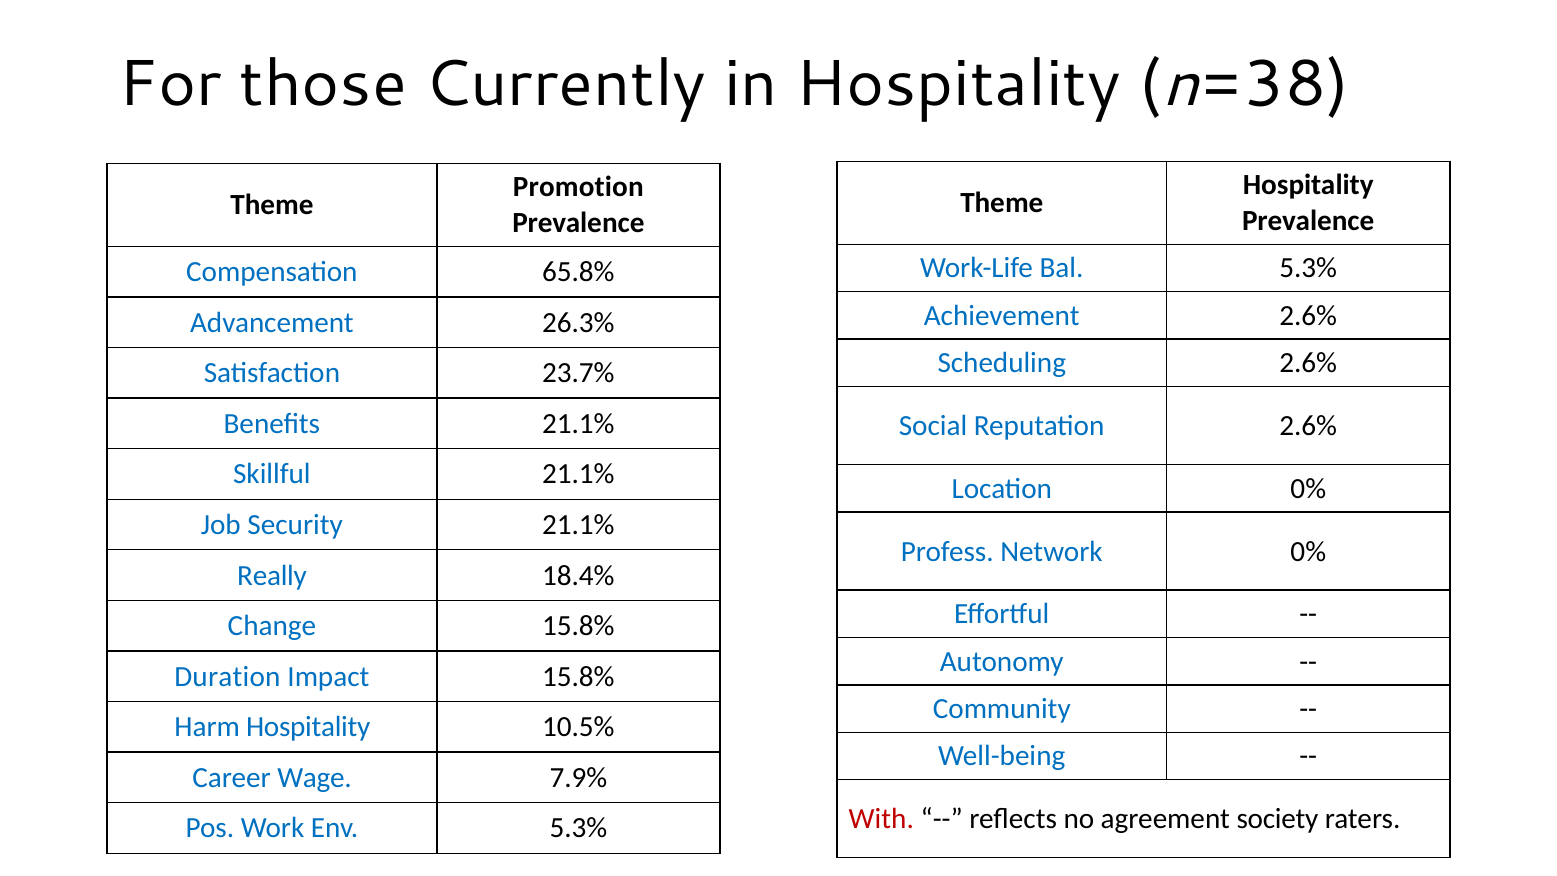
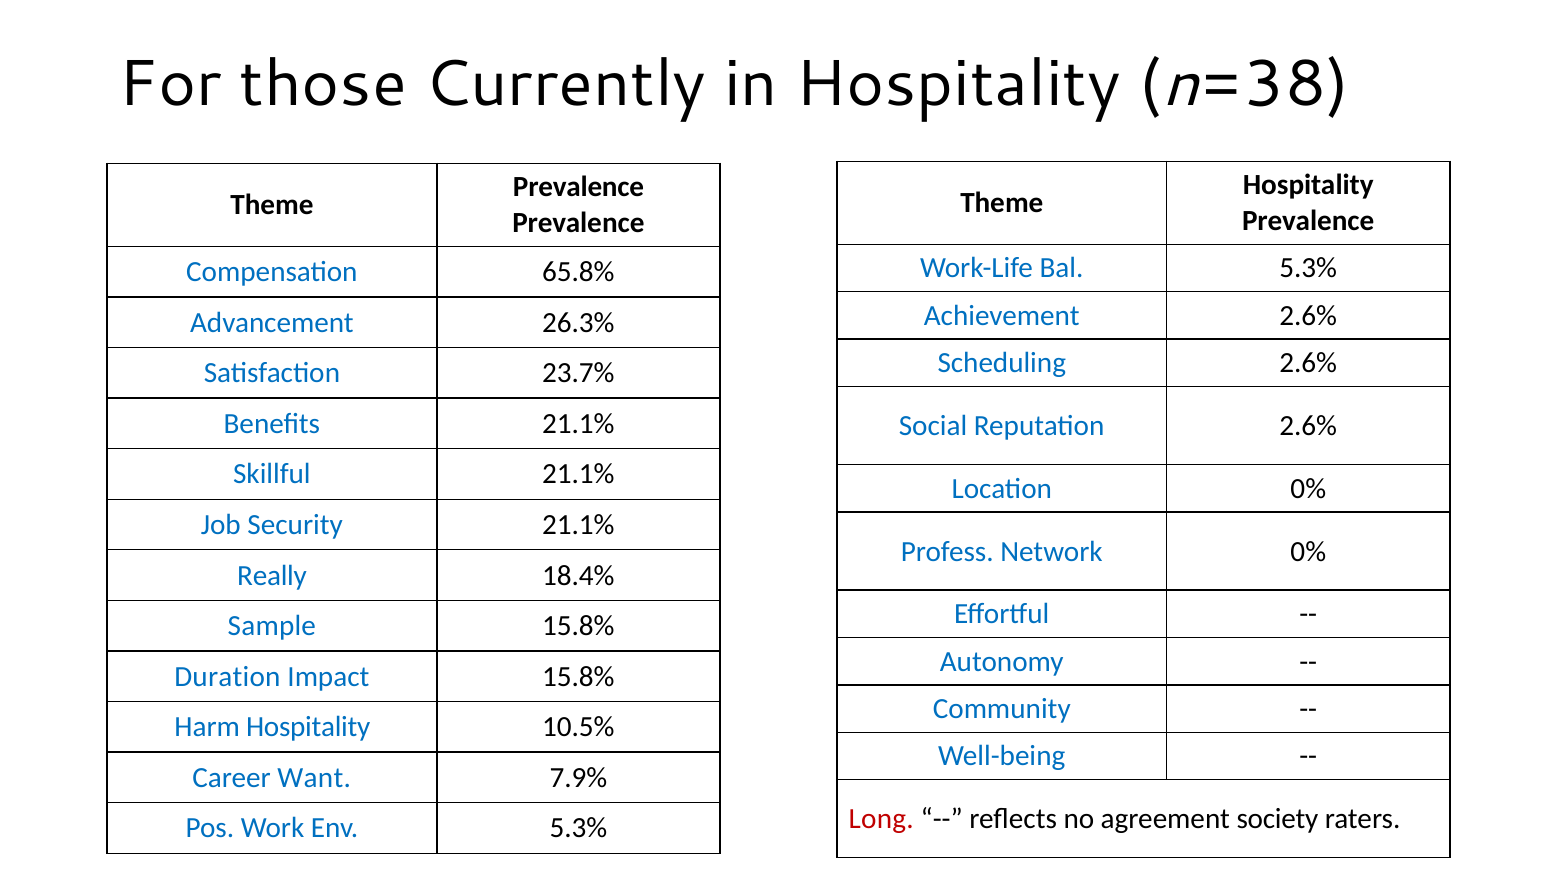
Promotion: Promotion -> Prevalence (579, 187)
Change: Change -> Sample (272, 626)
Wage: Wage -> Want (314, 778)
With: With -> Long (881, 819)
